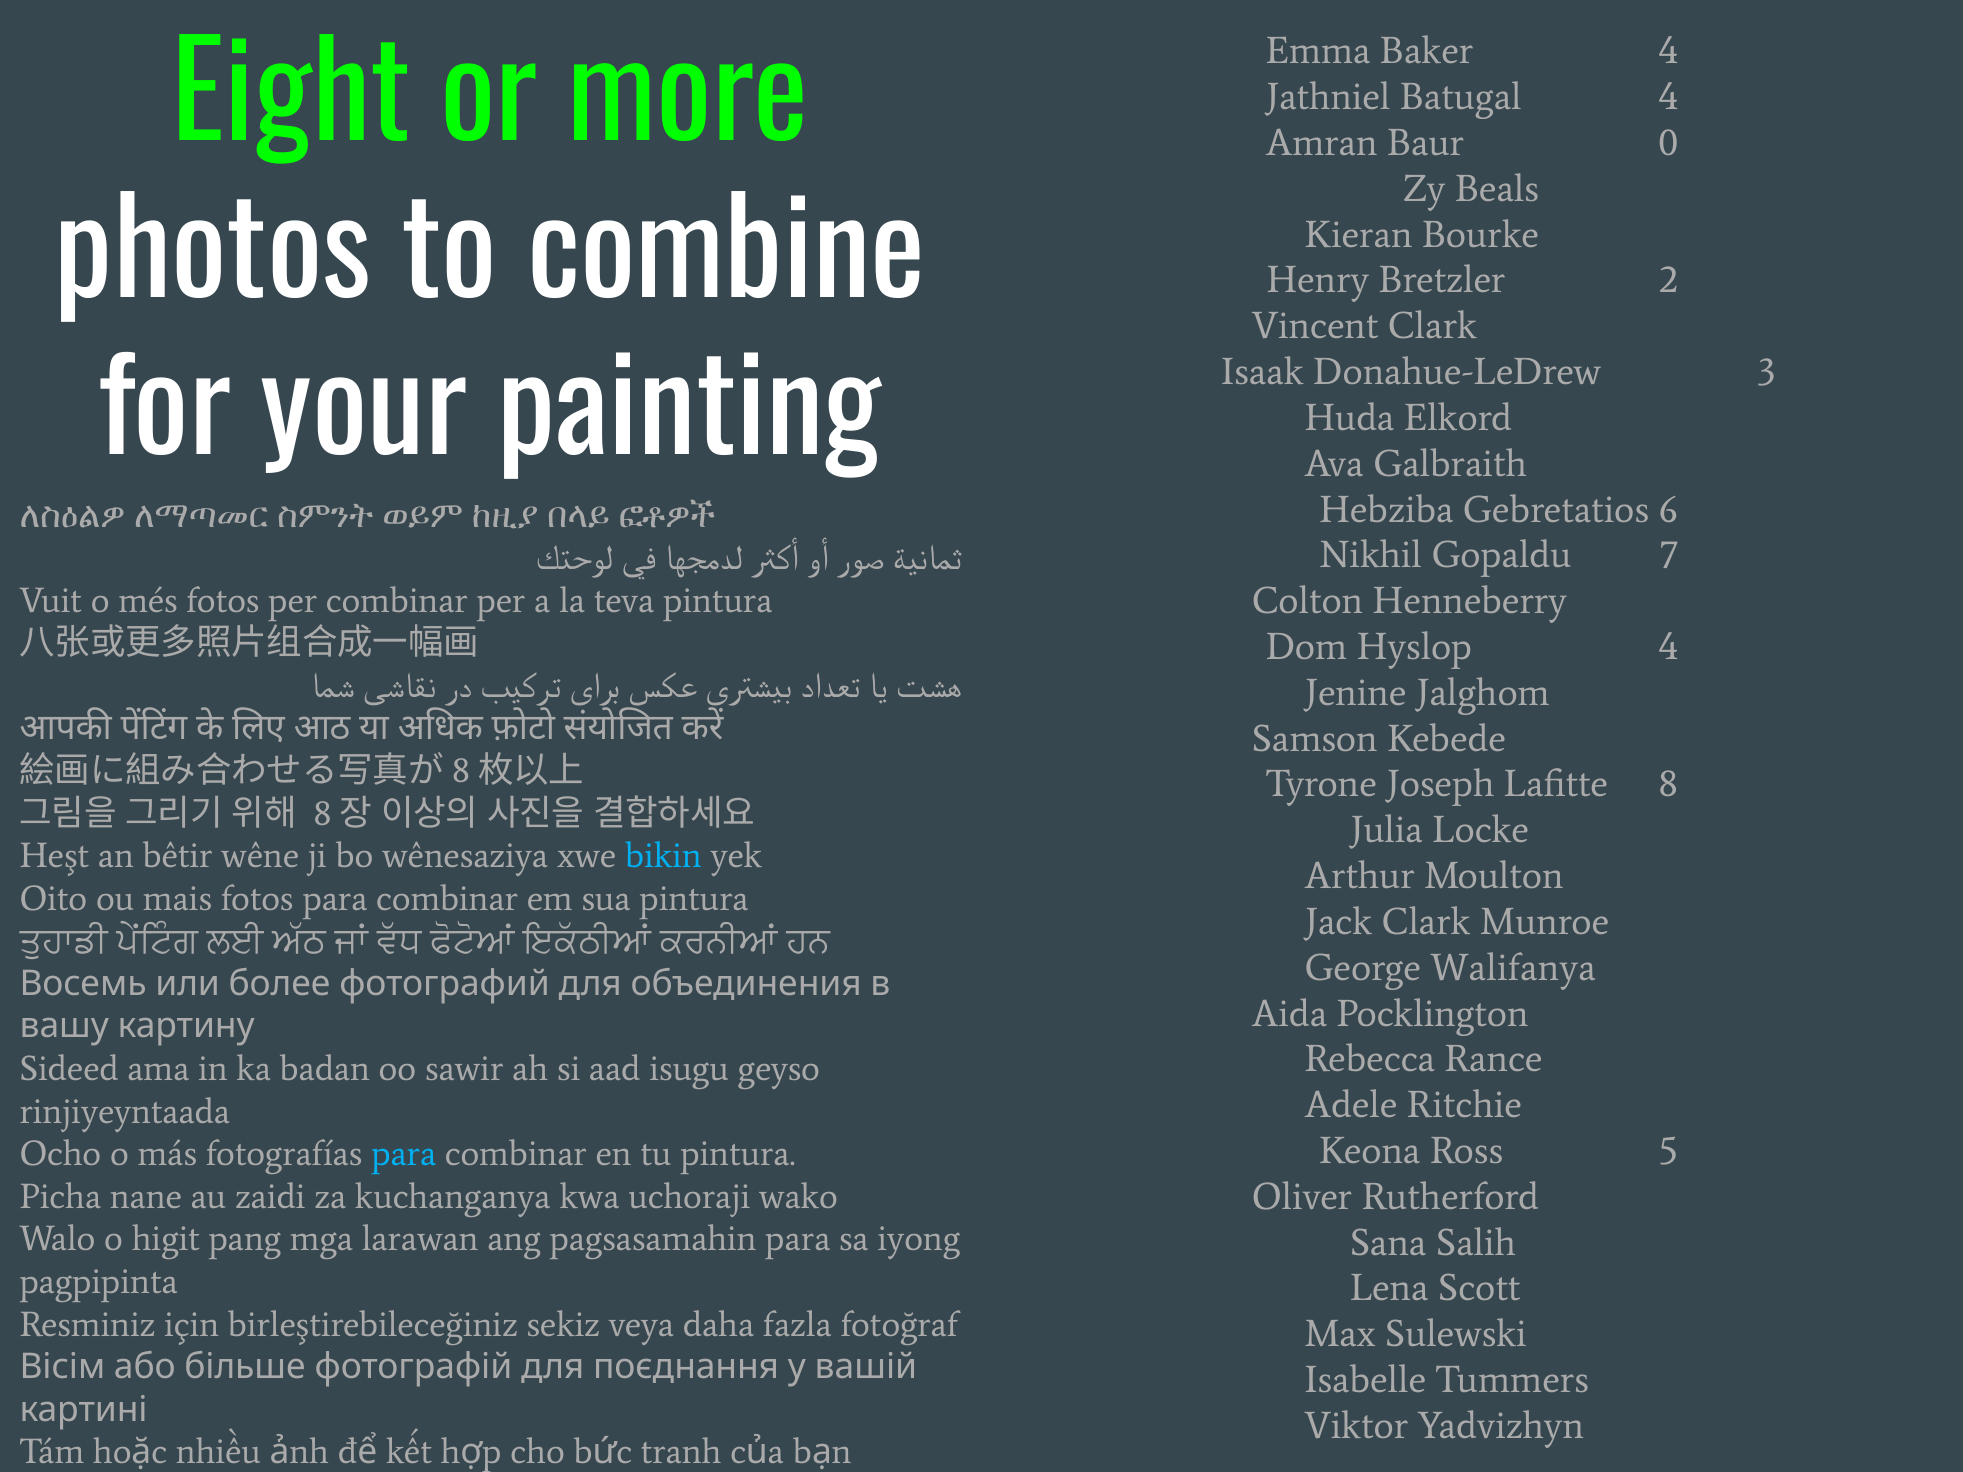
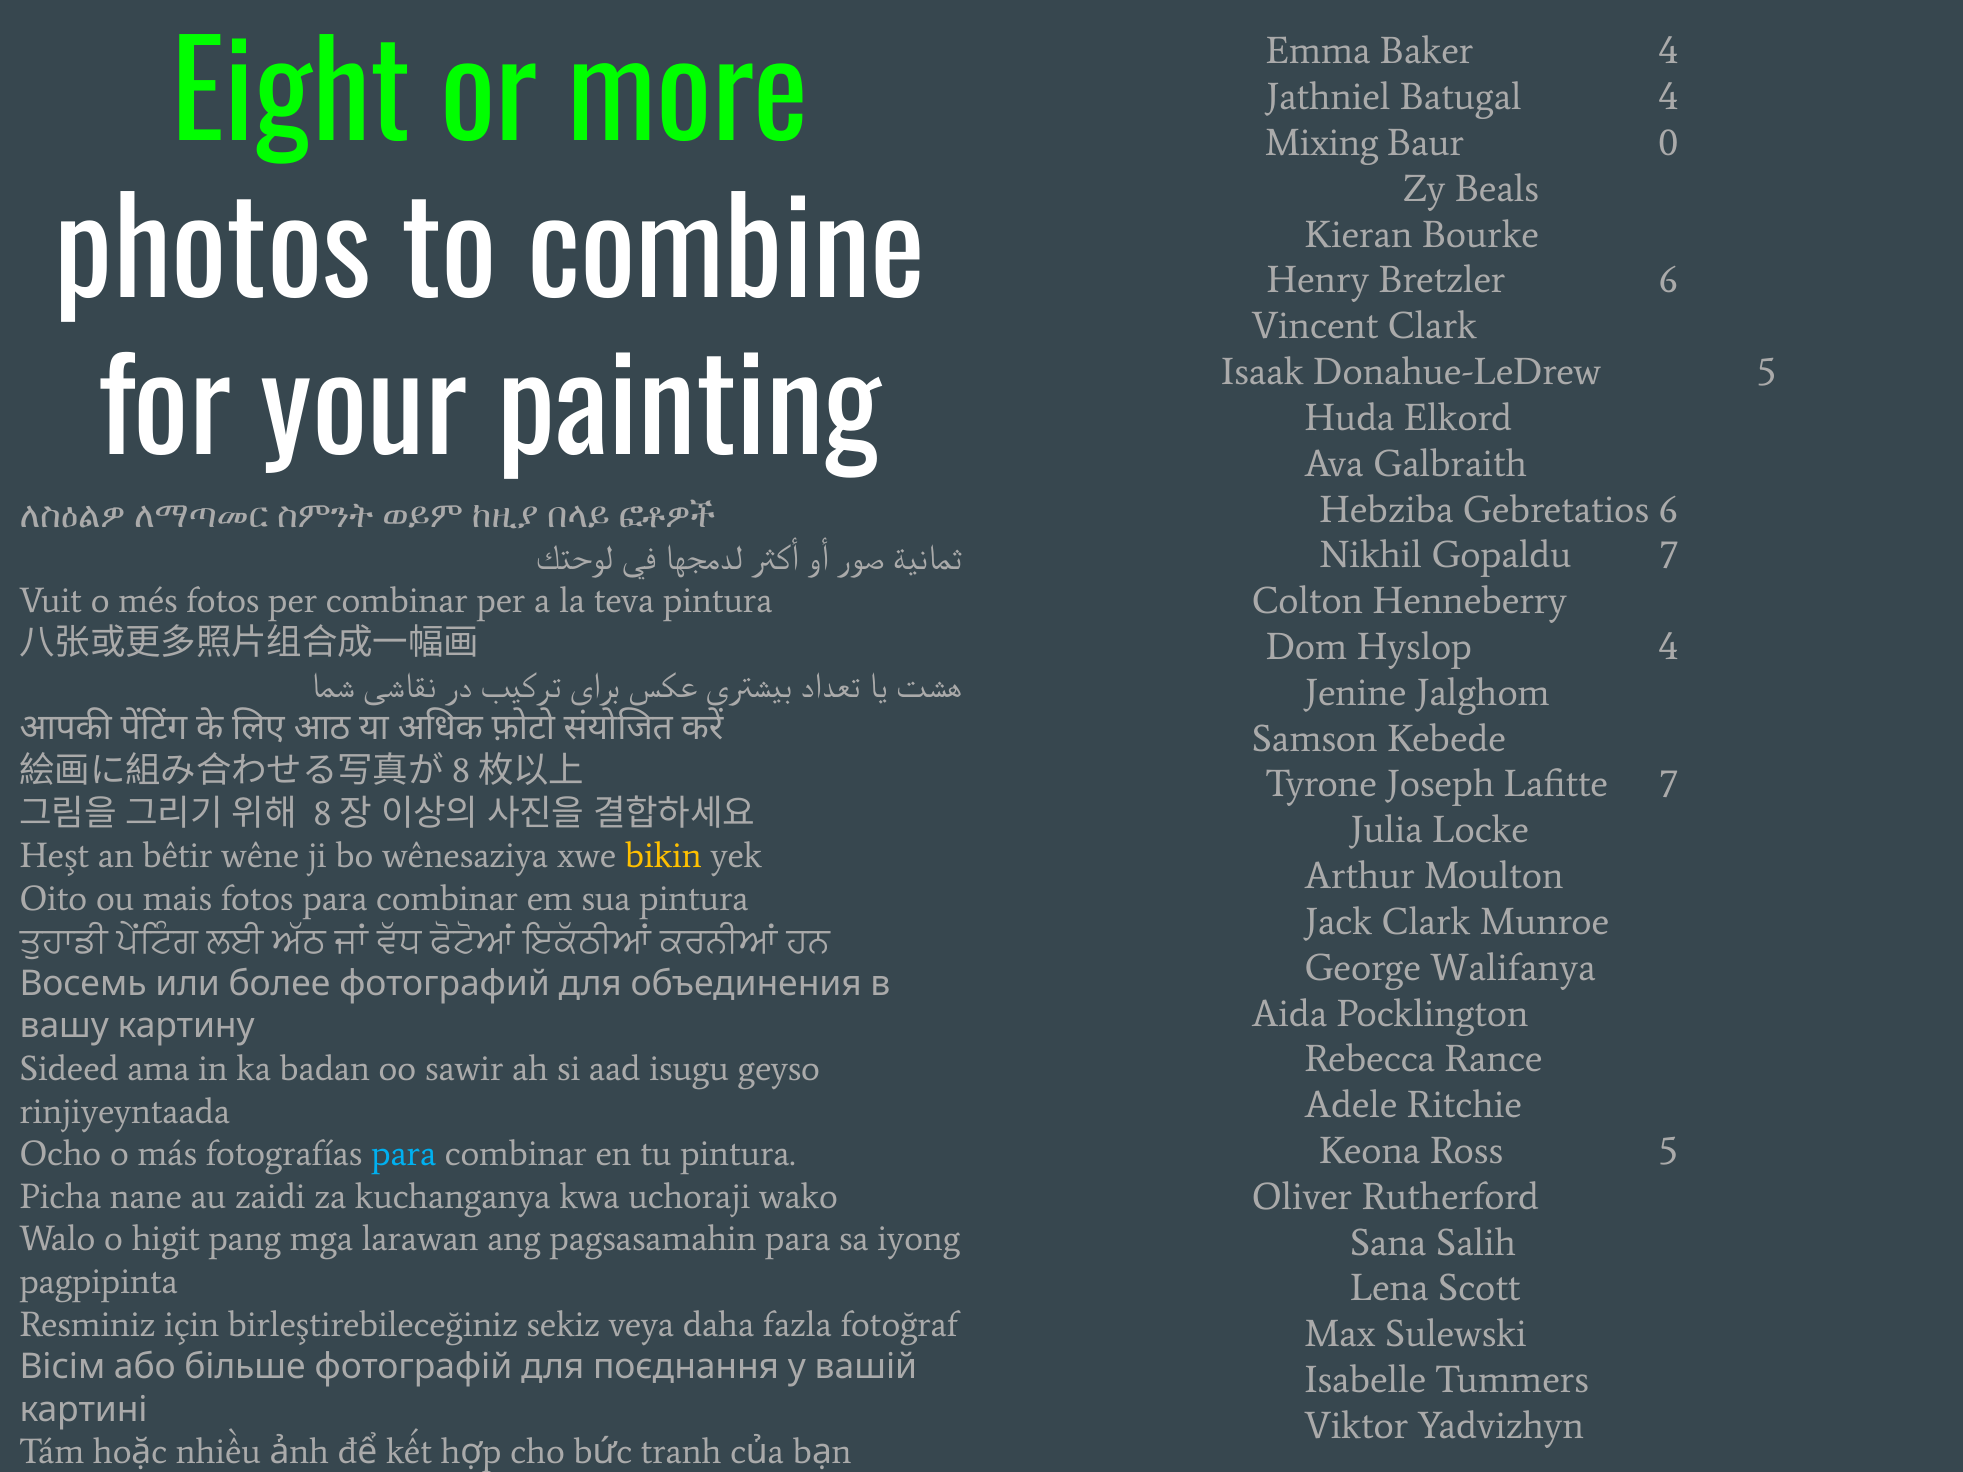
Amran: Amran -> Mixing (1322, 143)
Bretzler 2: 2 -> 6 (1669, 280)
Donahue-LeDrew 3: 3 -> 5 (1767, 372)
Lafitte 8: 8 -> 7 (1668, 785)
bikin colour: light blue -> yellow (663, 856)
